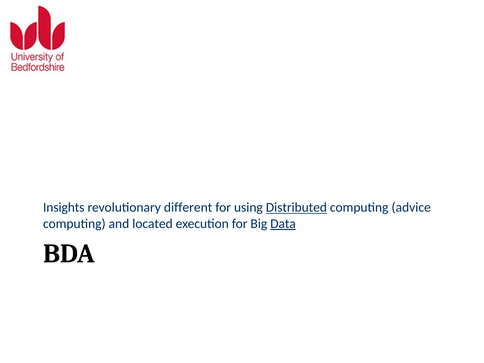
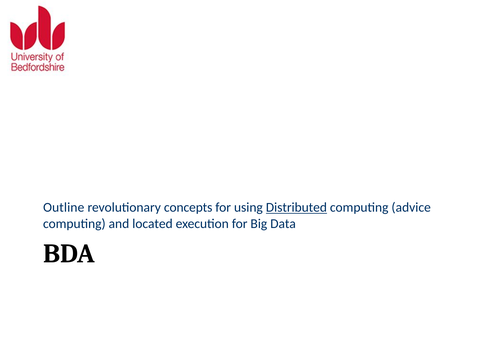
Insights: Insights -> Outline (64, 208)
different: different -> concepts (188, 208)
Data underline: present -> none (283, 224)
